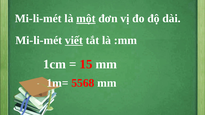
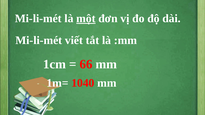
viết underline: present -> none (74, 40)
15: 15 -> 66 (86, 64)
5568: 5568 -> 1040 (83, 83)
